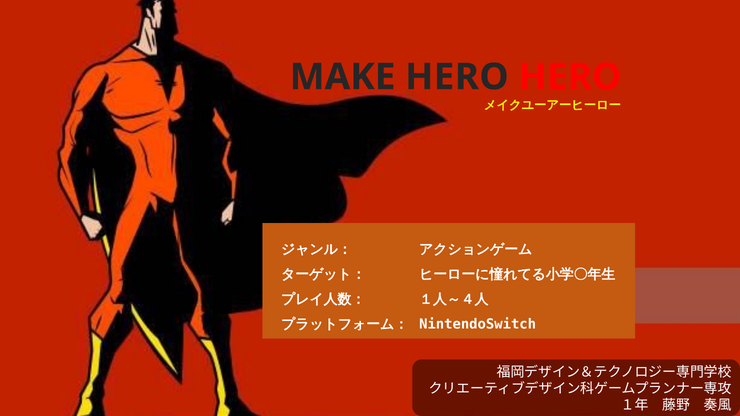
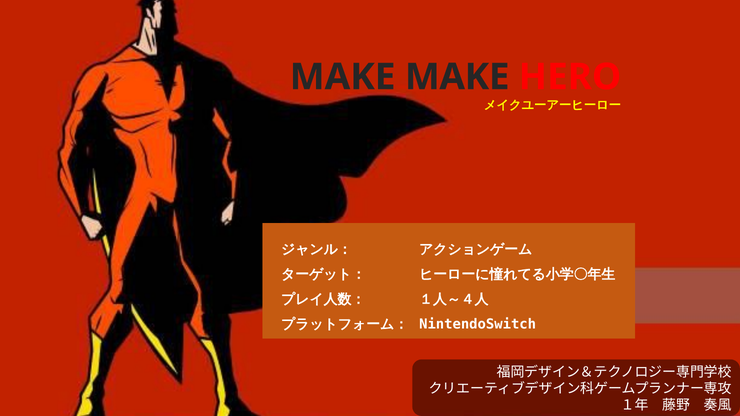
MAKE HERO: HERO -> MAKE (457, 77)
